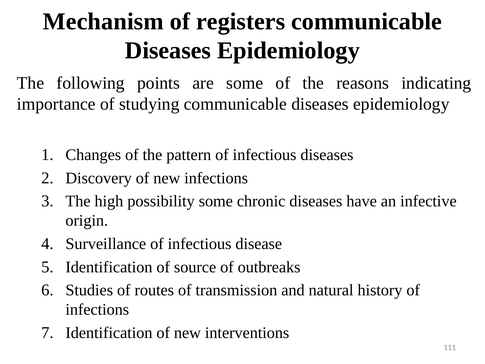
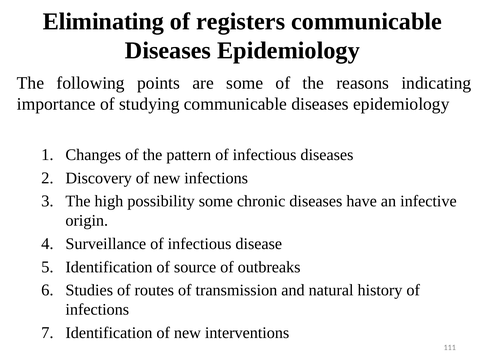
Mechanism: Mechanism -> Eliminating (103, 21)
